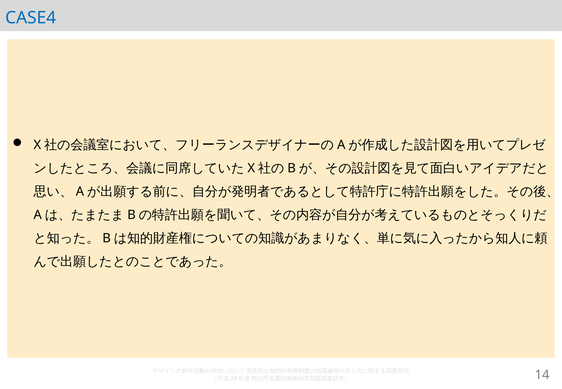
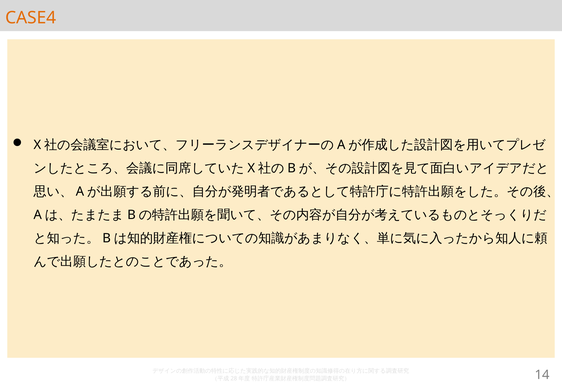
CASE4 colour: blue -> orange (31, 18)
